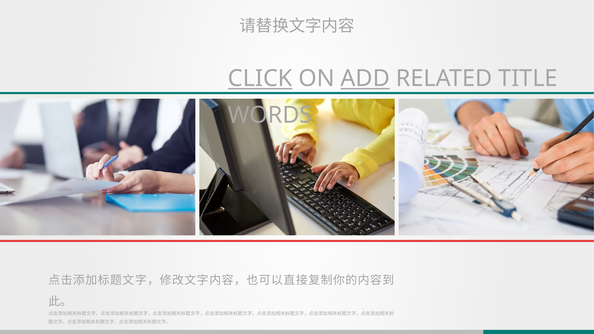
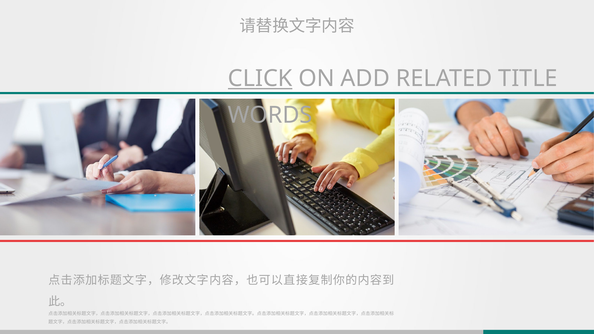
ADD underline: present -> none (365, 79)
